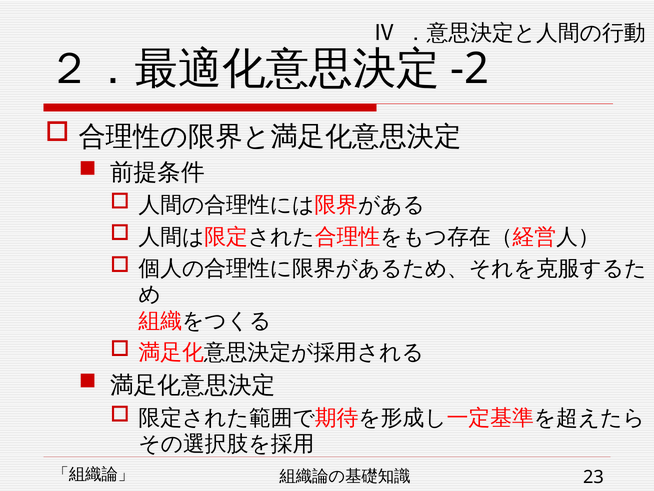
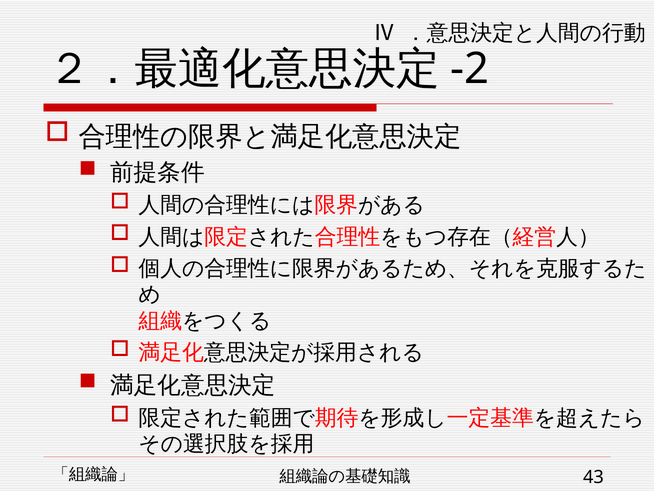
23: 23 -> 43 (593, 477)
